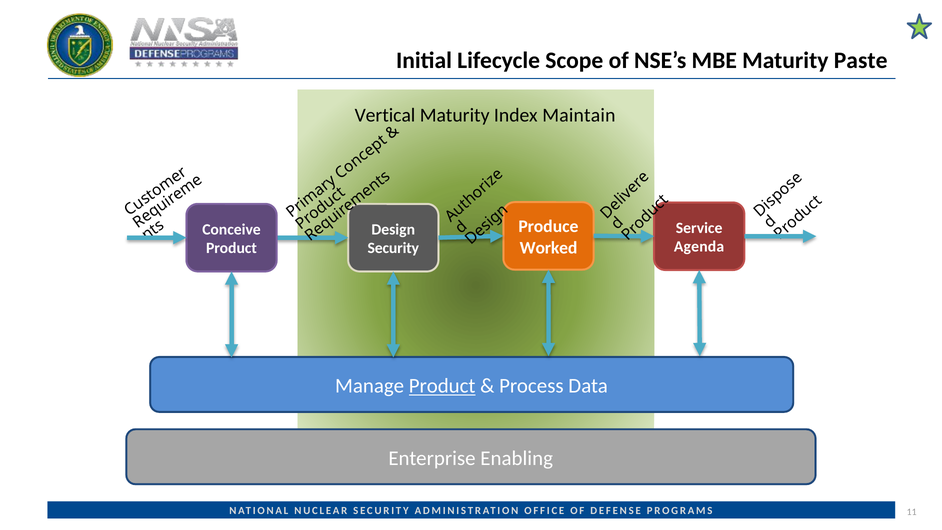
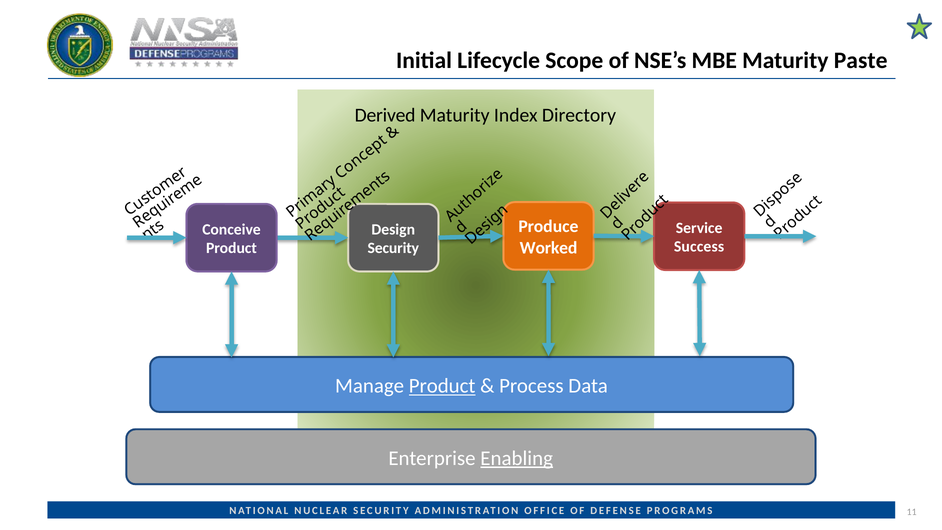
Vertical: Vertical -> Derived (385, 115)
Maintain: Maintain -> Directory (579, 115)
Agenda: Agenda -> Success (699, 247)
Enabling underline: none -> present (517, 458)
